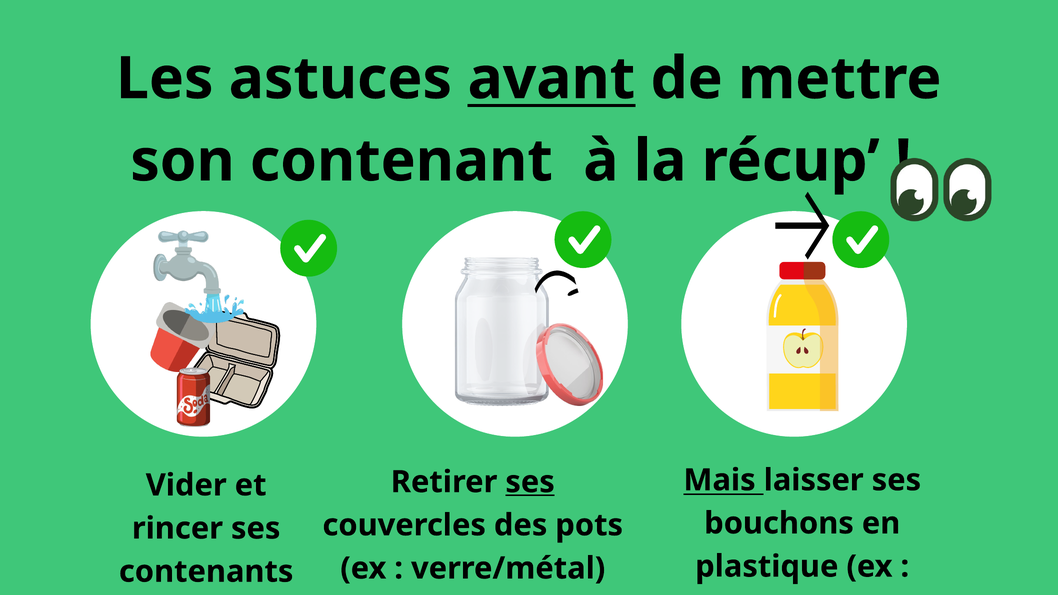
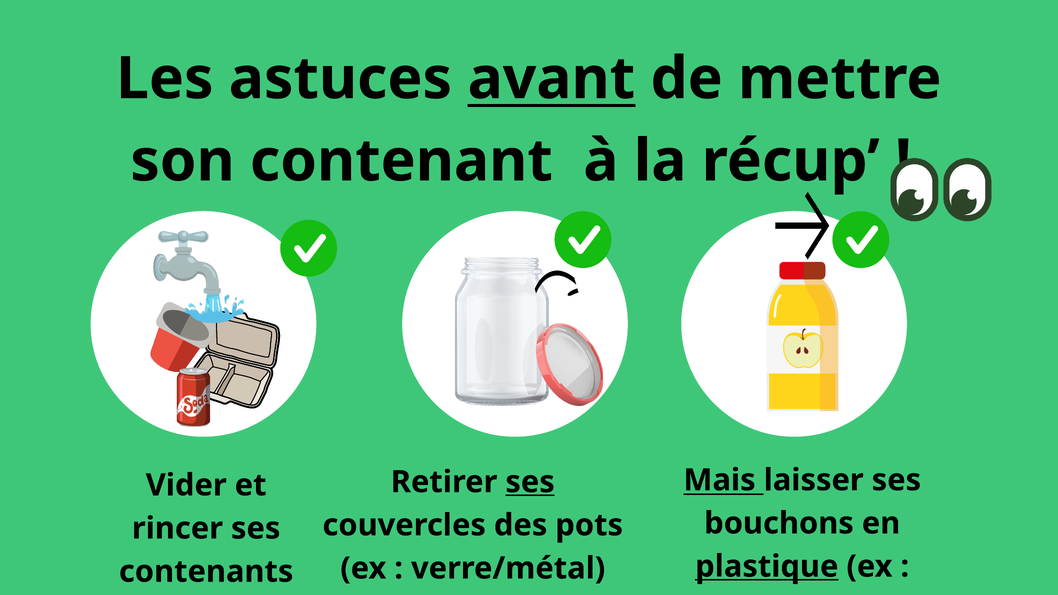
plastique underline: none -> present (767, 567)
